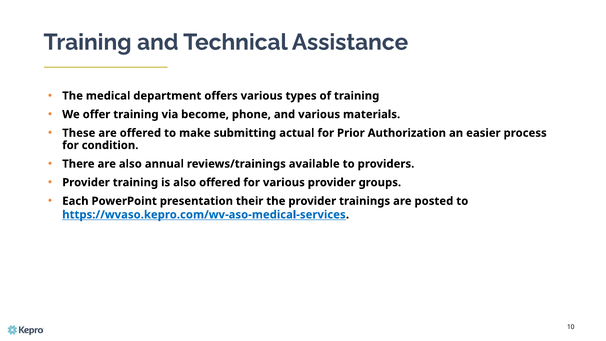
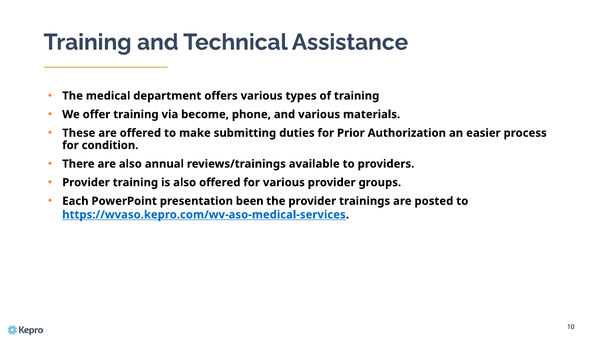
actual: actual -> duties (297, 133)
their: their -> been (250, 201)
